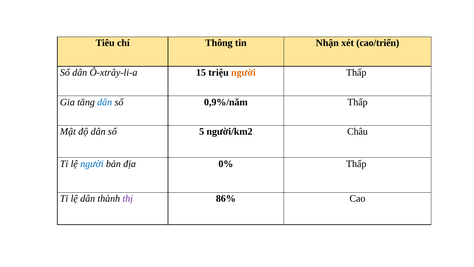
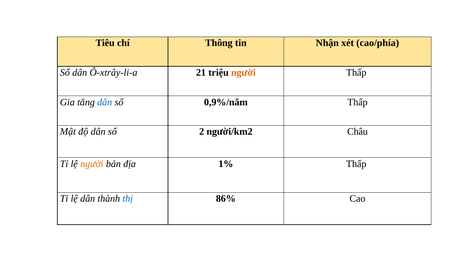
cao/triển: cao/triển -> cao/phía (378, 43)
15: 15 -> 21 (201, 72)
5: 5 -> 2 (202, 131)
người colour: blue -> orange (92, 164)
0%: 0% -> 1% (226, 164)
thị colour: purple -> blue (128, 198)
